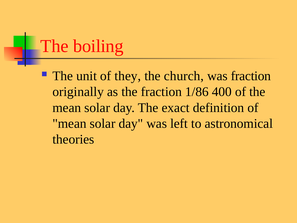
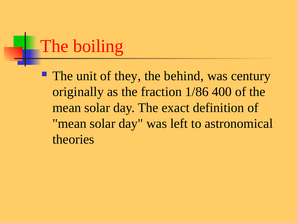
church: church -> behind (184, 76)
was fraction: fraction -> century (251, 76)
